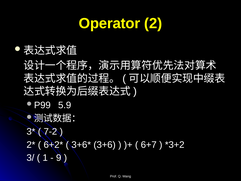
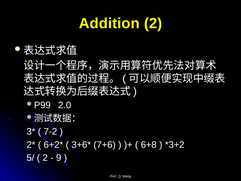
Operator: Operator -> Addition (109, 23)
5.9: 5.9 -> 2.0 (65, 105)
3+6: 3+6 -> 7+6 (105, 145)
6+7: 6+7 -> 6+8 (149, 145)
3/: 3/ -> 5/ (30, 158)
1: 1 -> 2 (45, 158)
